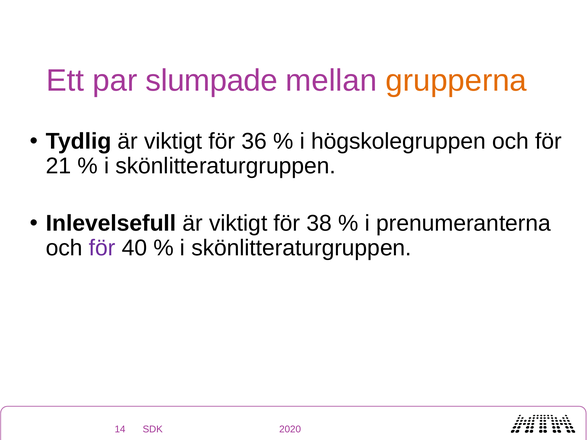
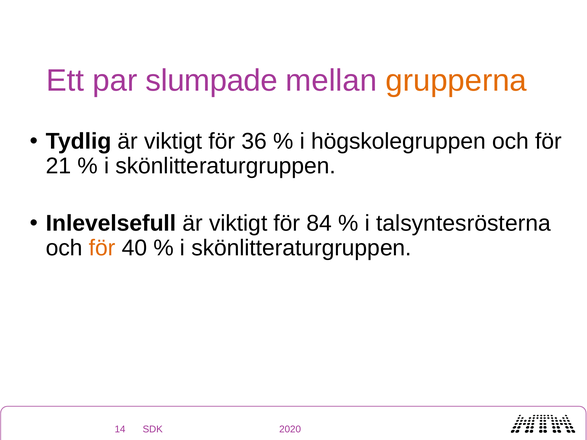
38: 38 -> 84 (319, 224)
prenumeranterna: prenumeranterna -> talsyntesrösterna (463, 224)
för colour: purple -> orange (102, 248)
